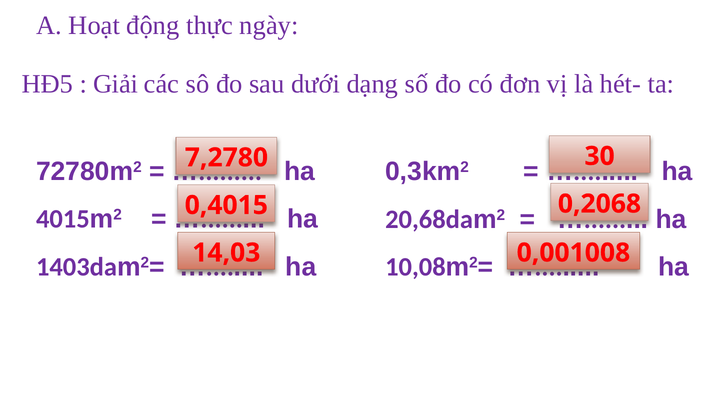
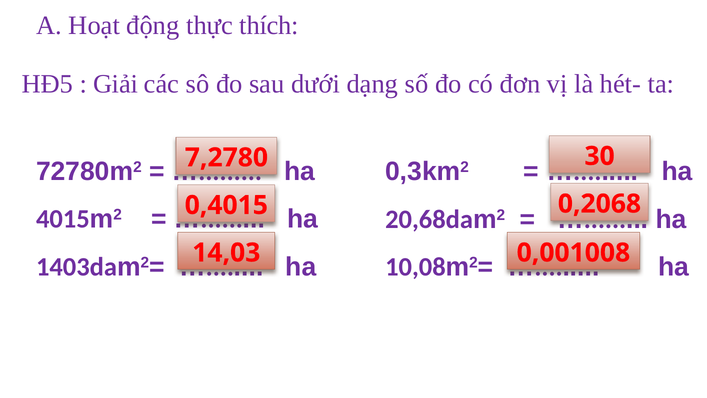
ngày: ngày -> thích (269, 25)
